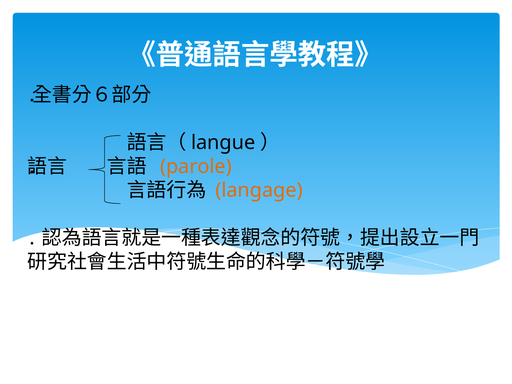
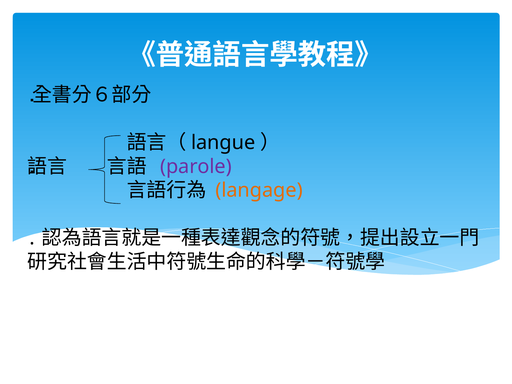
parole colour: orange -> purple (196, 167)
